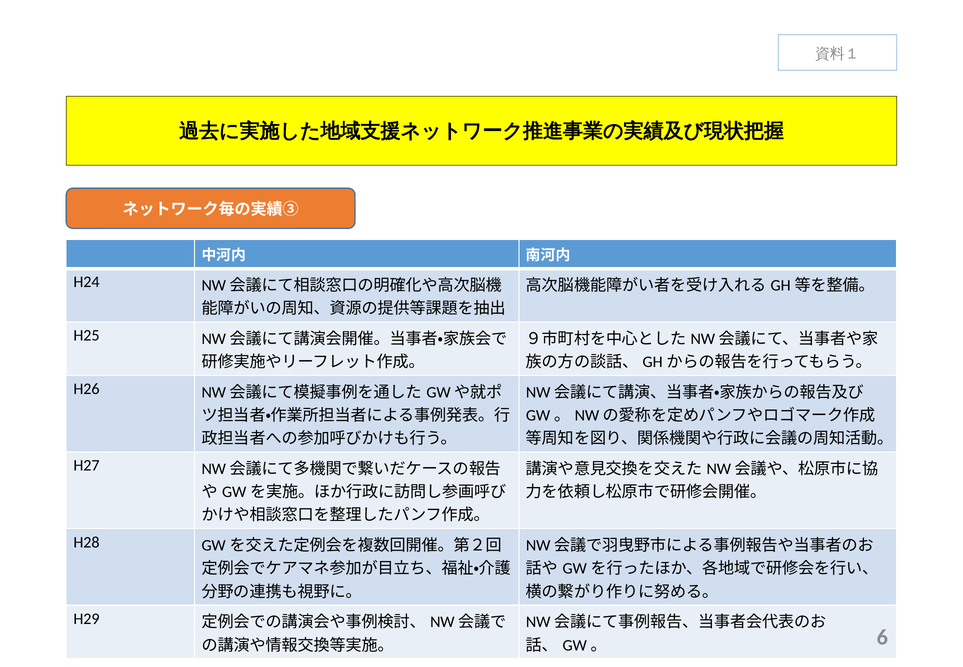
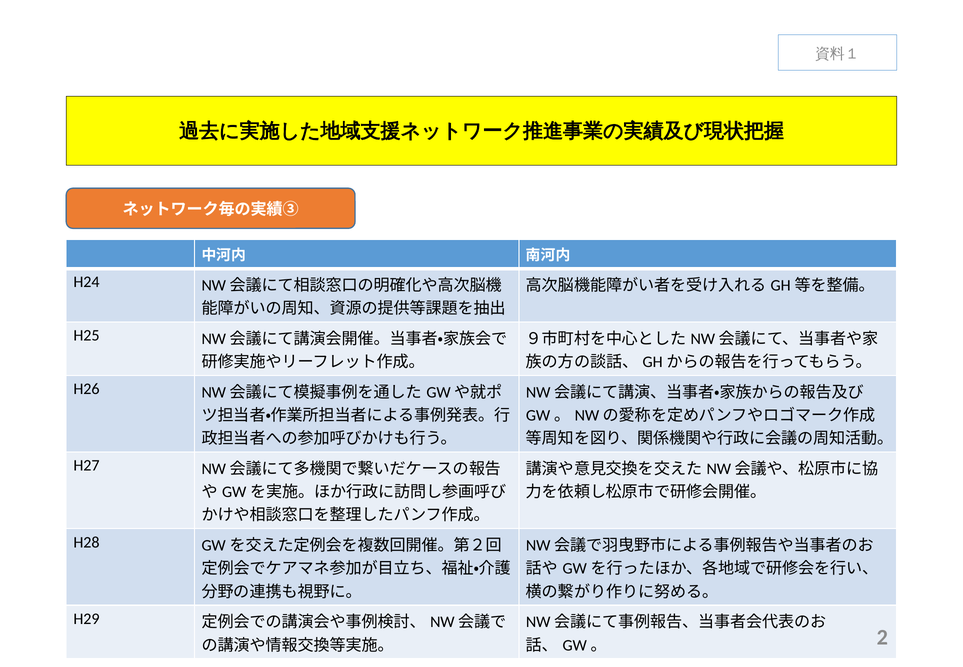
6: 6 -> 2 (882, 637)
